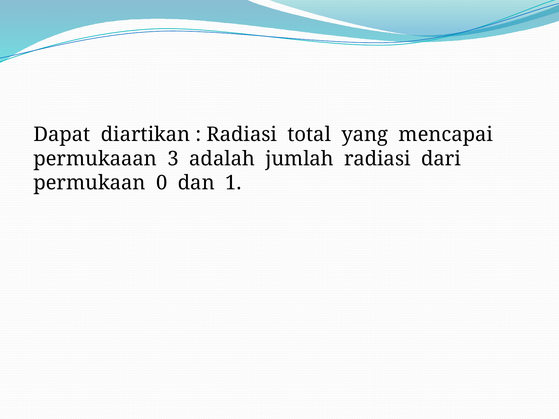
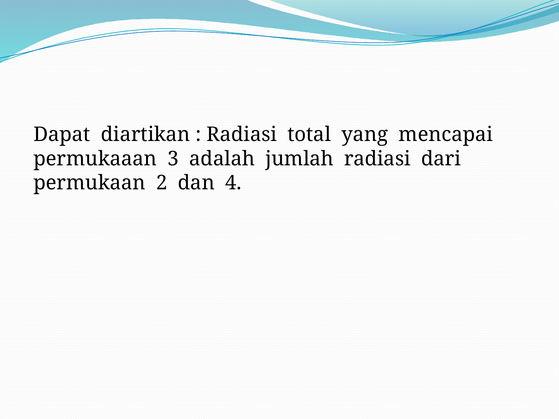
0: 0 -> 2 (162, 183)
1: 1 -> 4 (233, 183)
